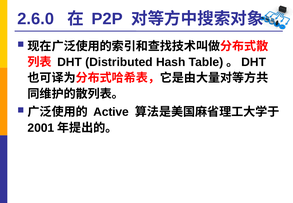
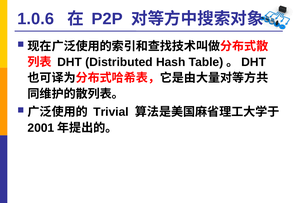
2.6.0: 2.6.0 -> 1.0.6 (36, 19)
Active: Active -> Trivial (111, 112)
